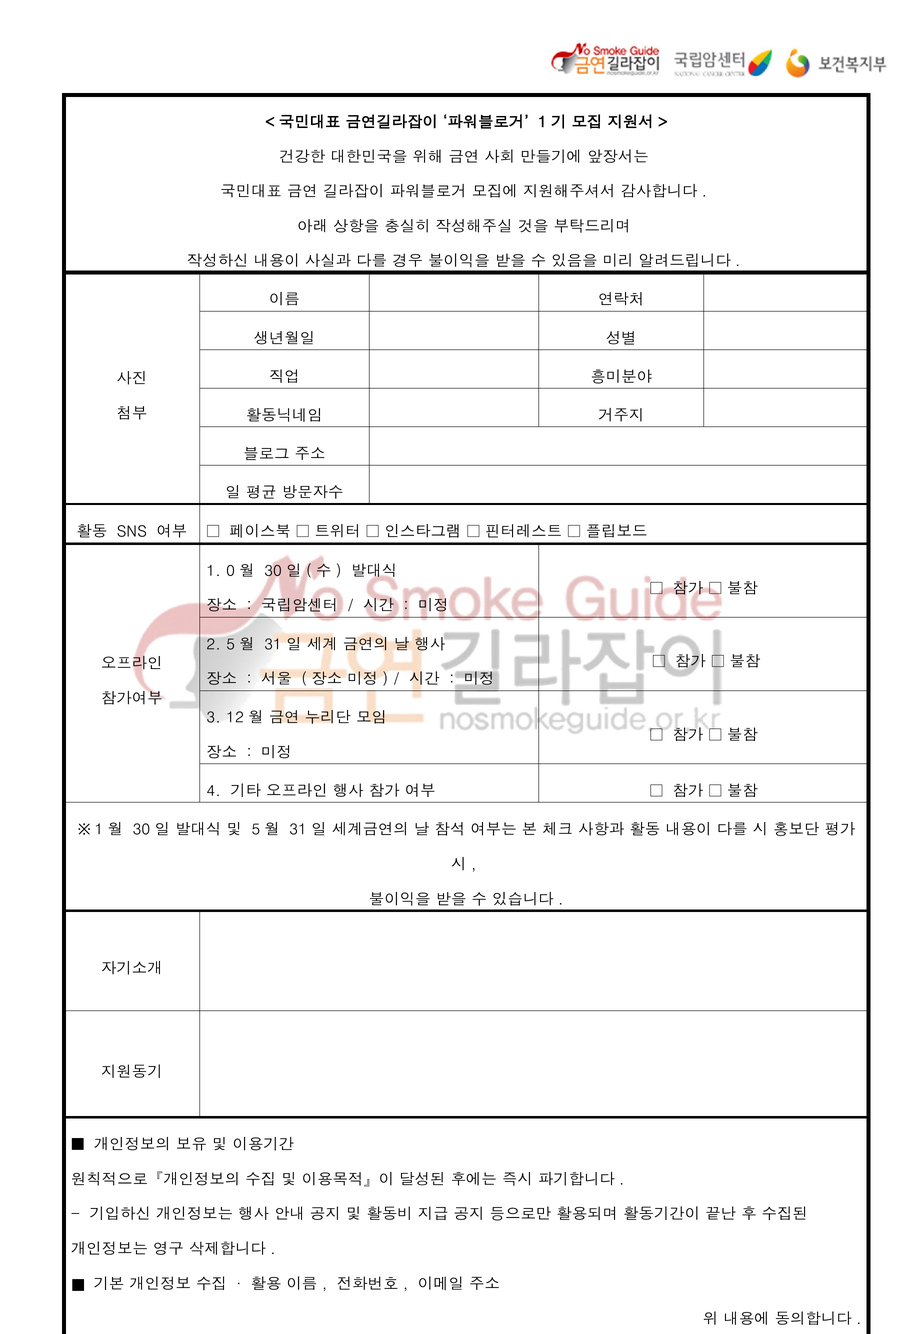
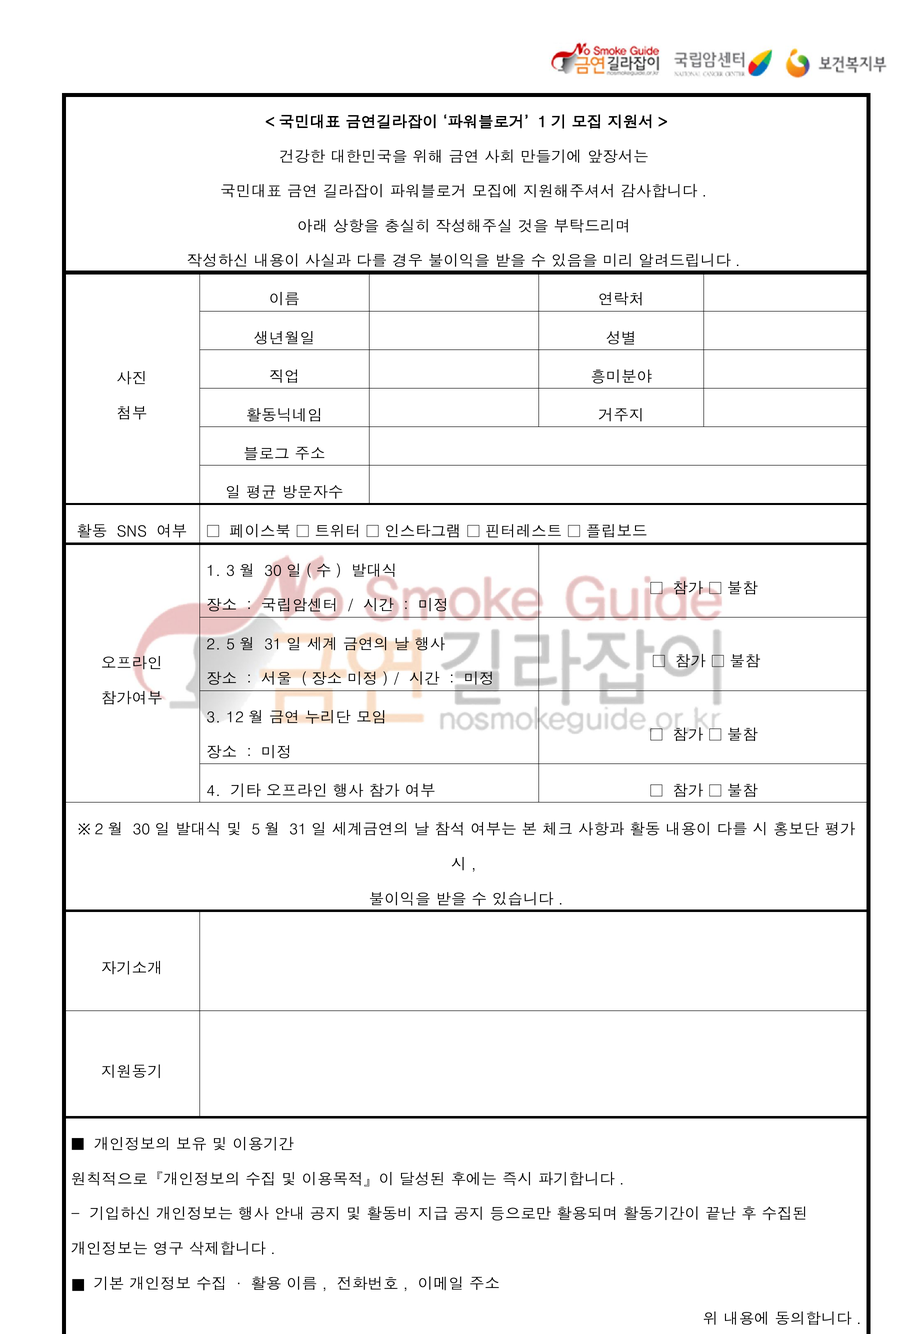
1 0: 0 -> 3 (231, 571)
1: 1 -> 2 (99, 829)
